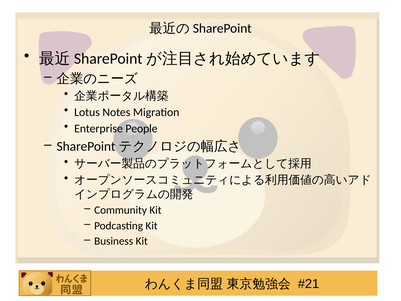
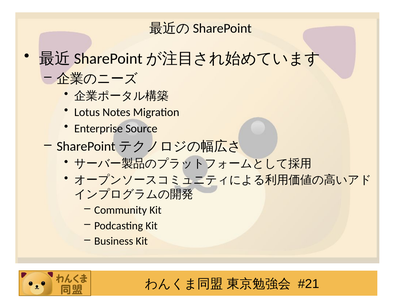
People: People -> Source (141, 129)
